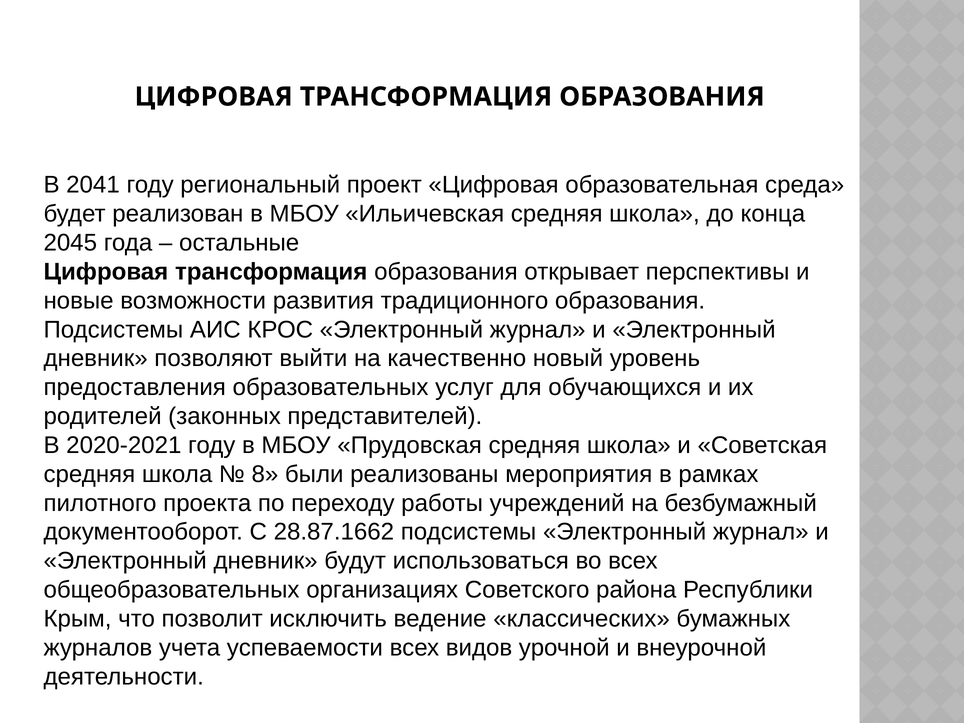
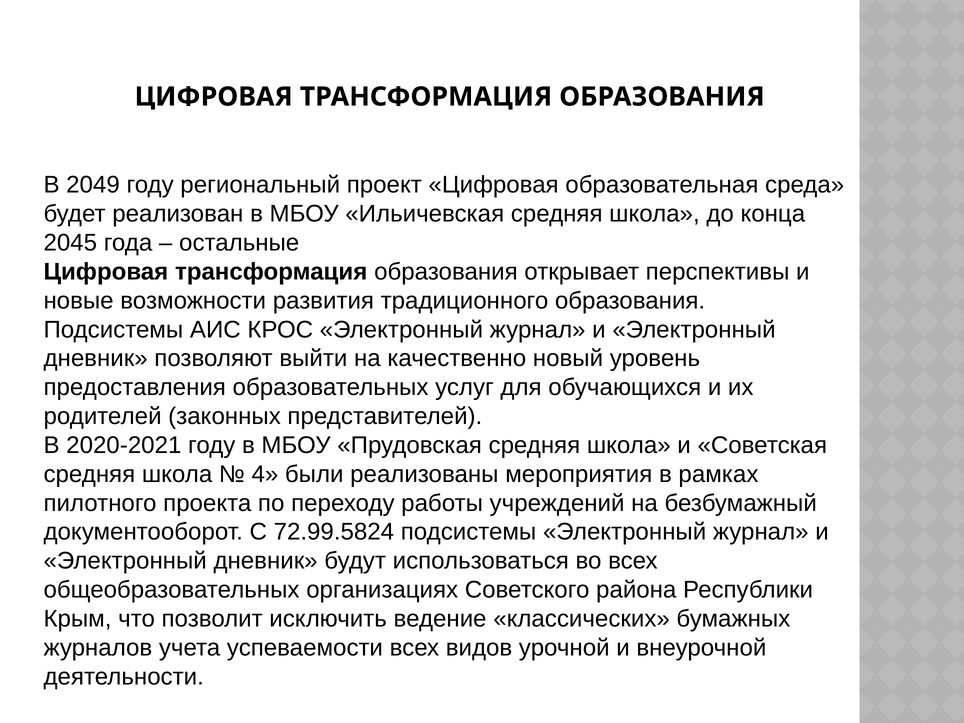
2041: 2041 -> 2049 (93, 185)
8: 8 -> 4 (265, 474)
28.87.1662: 28.87.1662 -> 72.99.5824 (334, 532)
